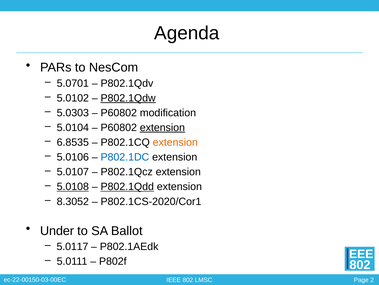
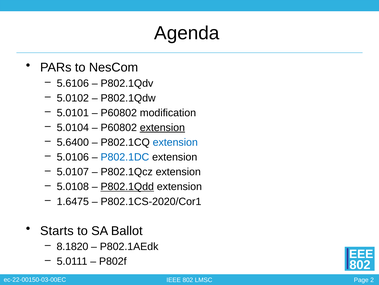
5.0701: 5.0701 -> 5.6106 (73, 83)
P802.1Qdw underline: present -> none (128, 98)
5.0303: 5.0303 -> 5.0101 (73, 113)
6.8535: 6.8535 -> 5.6400 (73, 142)
extension colour: orange -> blue (175, 142)
5.0108 underline: present -> none (73, 186)
8.3052: 8.3052 -> 1.6475 (73, 201)
Under: Under -> Starts (57, 230)
5.0117: 5.0117 -> 8.1820 (72, 246)
